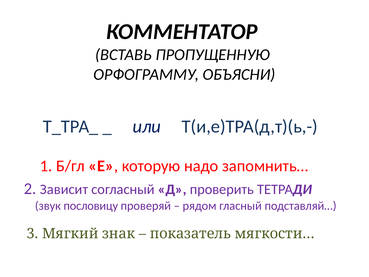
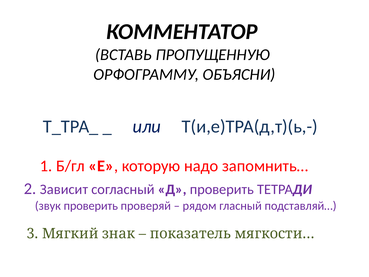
звук пословицу: пословицу -> проверить (91, 206)
